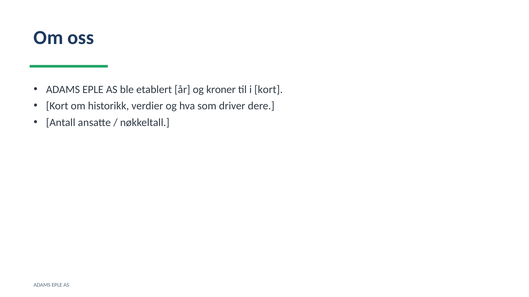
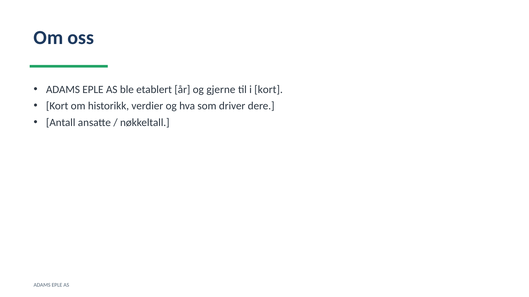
kroner: kroner -> gjerne (221, 90)
